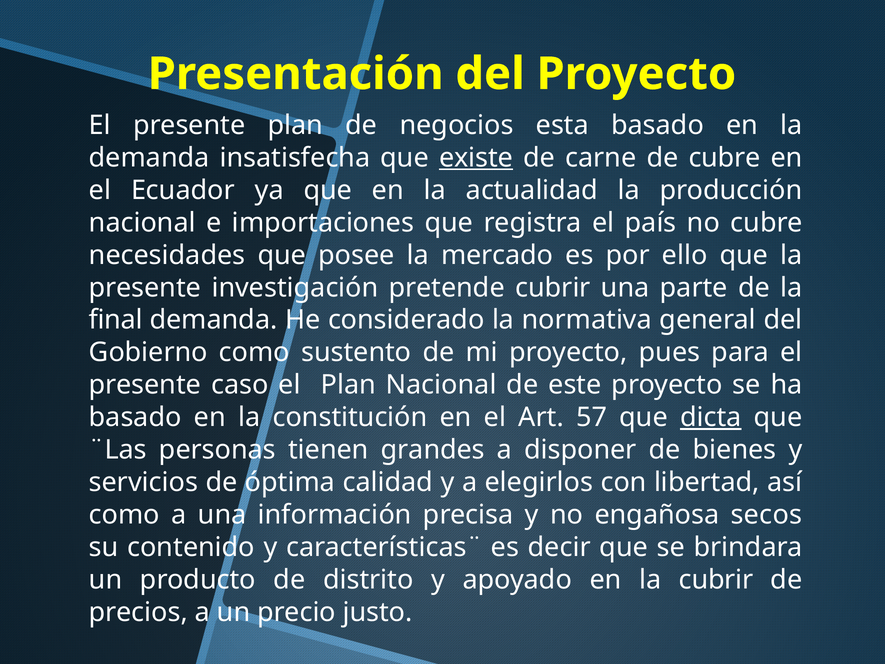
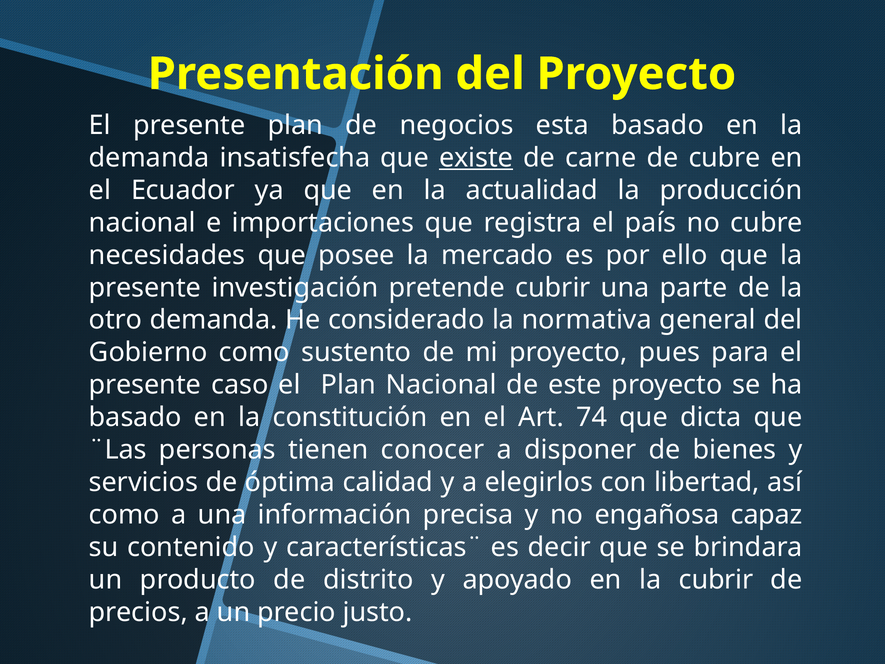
final: final -> otro (116, 320)
57: 57 -> 74 (592, 417)
dicta underline: present -> none (711, 417)
grandes: grandes -> conocer (433, 450)
secos: secos -> capaz (767, 515)
